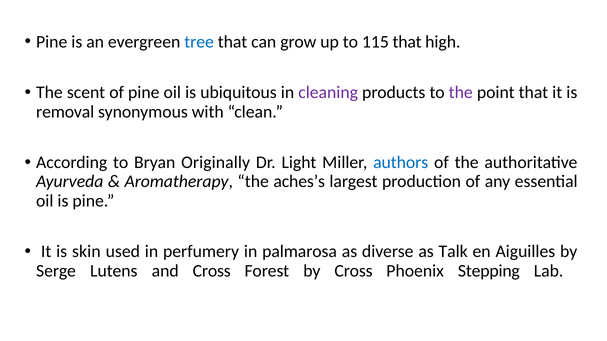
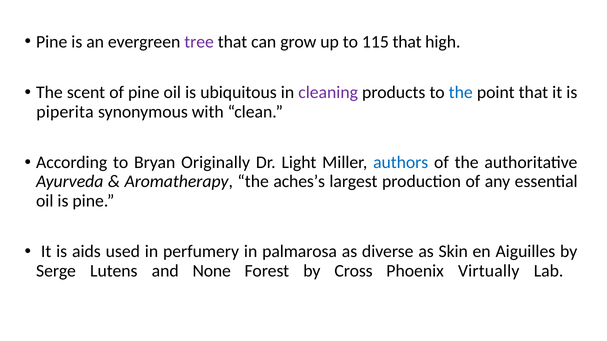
tree colour: blue -> purple (199, 42)
the colour: purple -> blue (461, 93)
removal: removal -> piperita (65, 112)
skin: skin -> aids (86, 252)
Talk: Talk -> Skin (453, 252)
and Cross: Cross -> None (212, 271)
Stepping: Stepping -> Virtually (489, 271)
